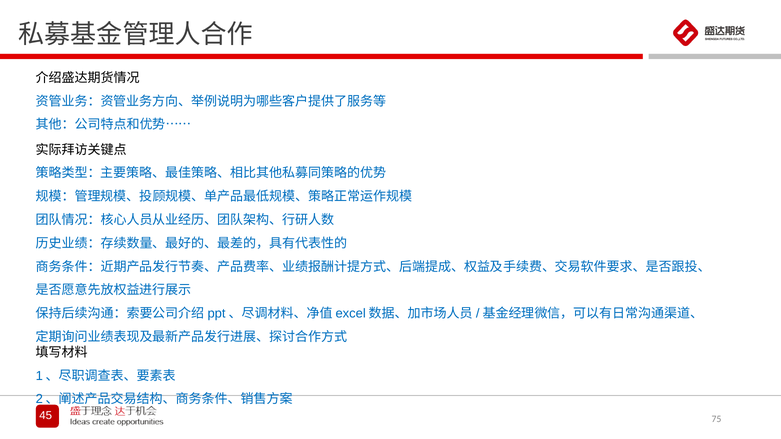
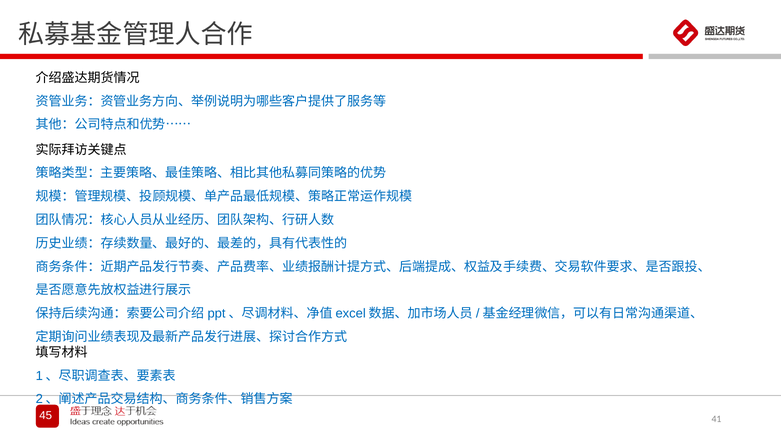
75: 75 -> 41 (716, 419)
